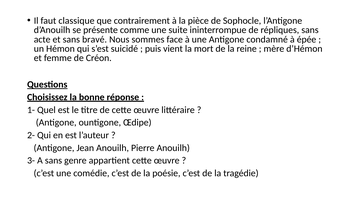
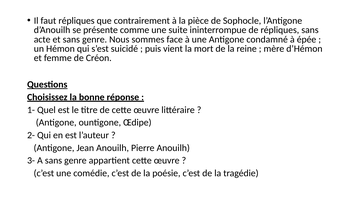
faut classique: classique -> répliques (77, 21)
et sans bravé: bravé -> genre (95, 39)
